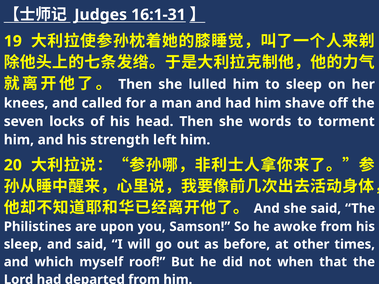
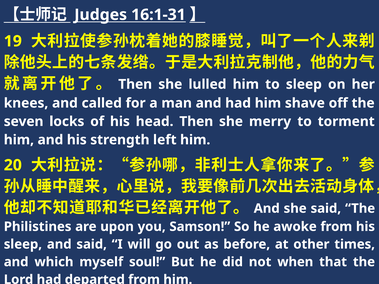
words: words -> merry (270, 122)
roof: roof -> soul (147, 262)
